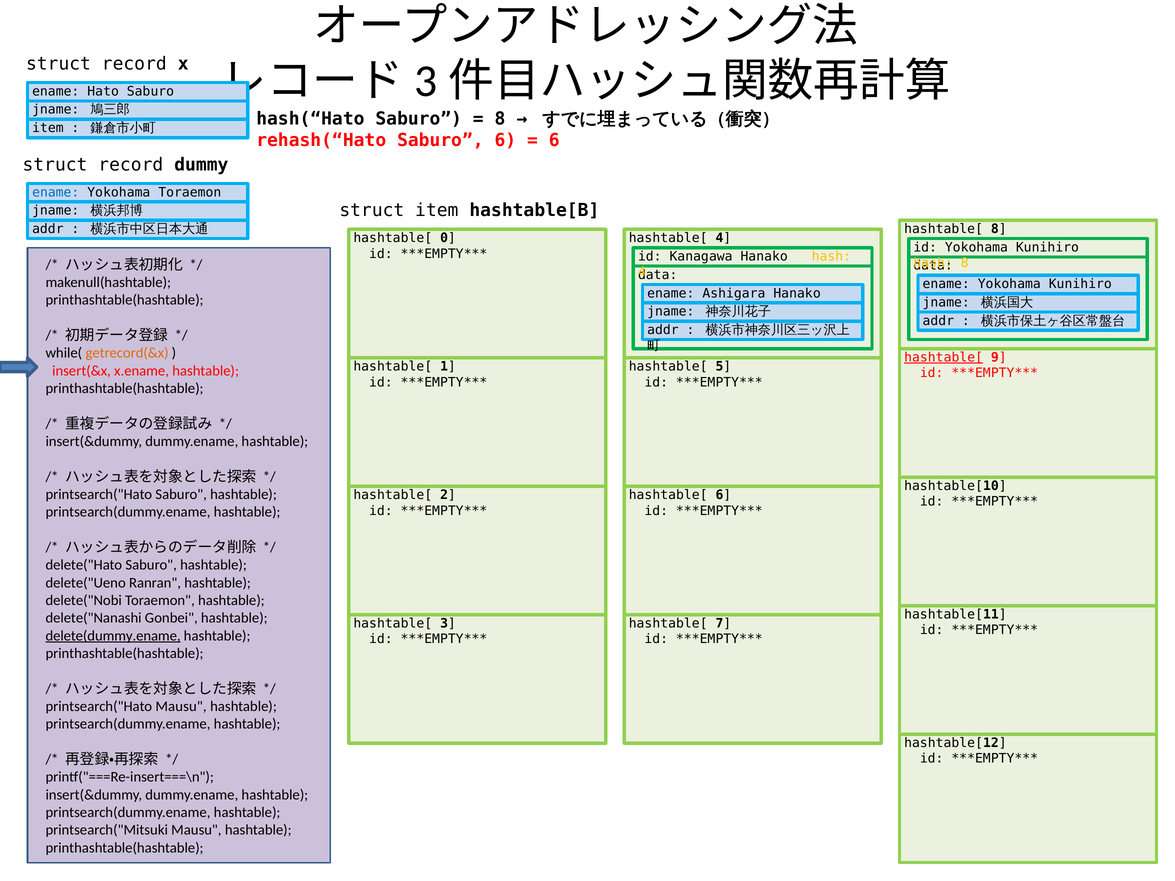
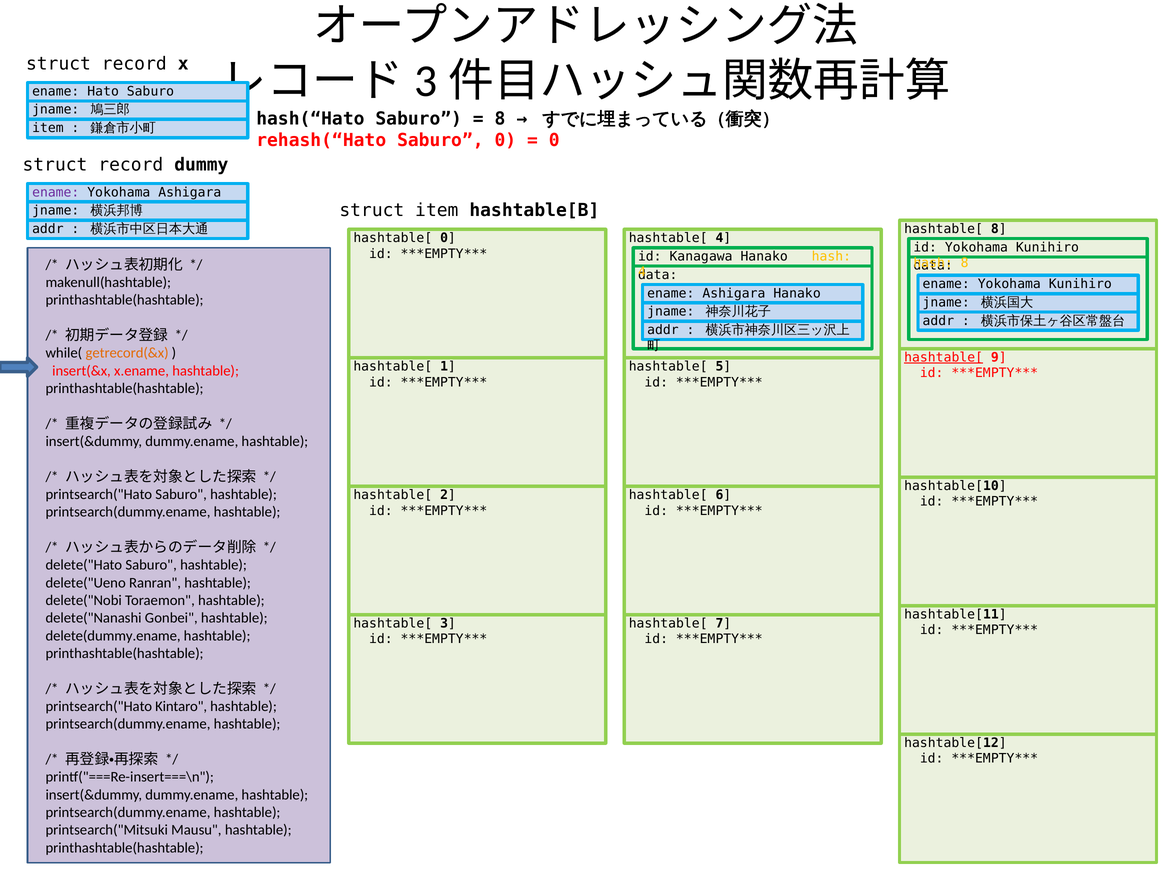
Saburo 6: 6 -> 0 (505, 140)
6: 6 -> 0 (554, 140)
ename colour: blue -> purple (56, 192)
Yokohama Toraemon: Toraemon -> Ashigara (190, 192)
delete(dummy.ename underline: present -> none (113, 636)
printsearch("Hato Mausu: Mausu -> Kintaro (181, 707)
